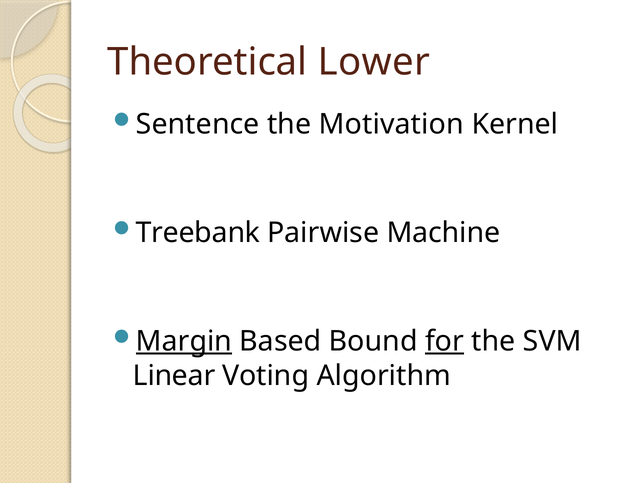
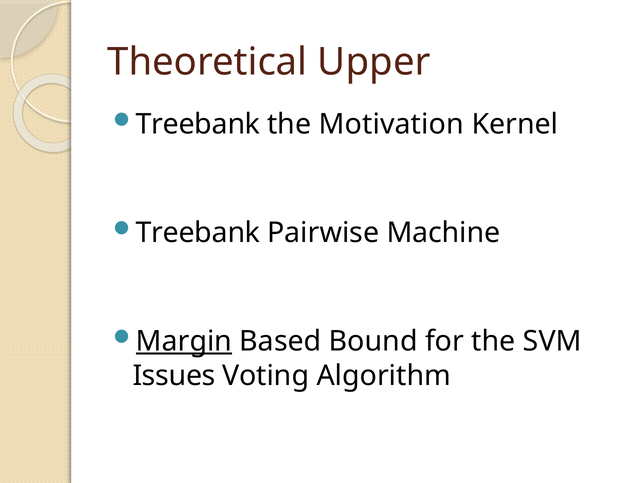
Lower: Lower -> Upper (374, 62)
Sentence: Sentence -> Treebank (198, 124)
for underline: present -> none (445, 341)
Linear: Linear -> Issues (174, 375)
